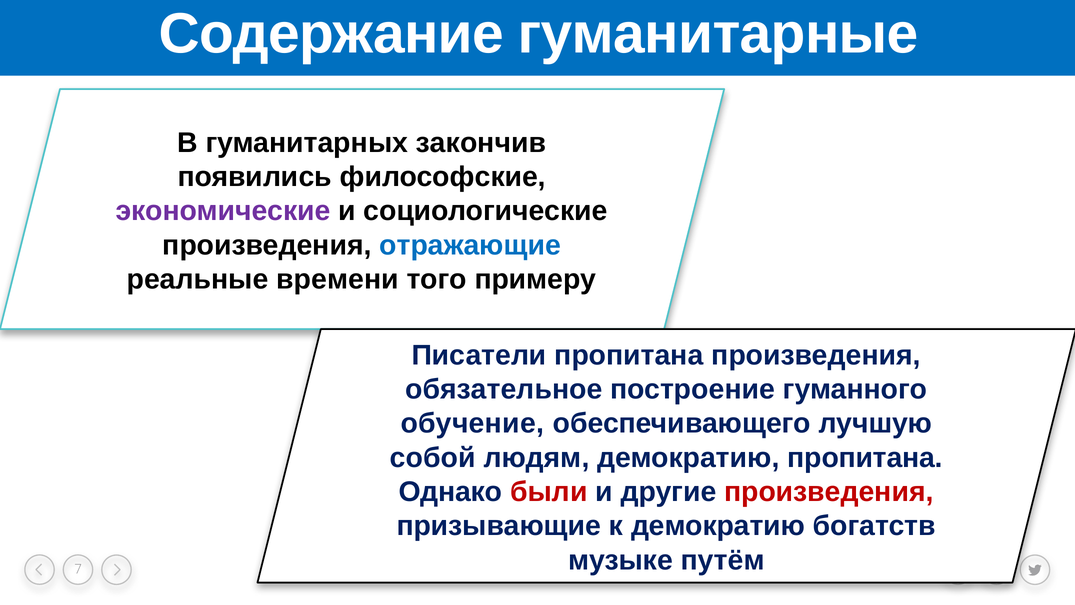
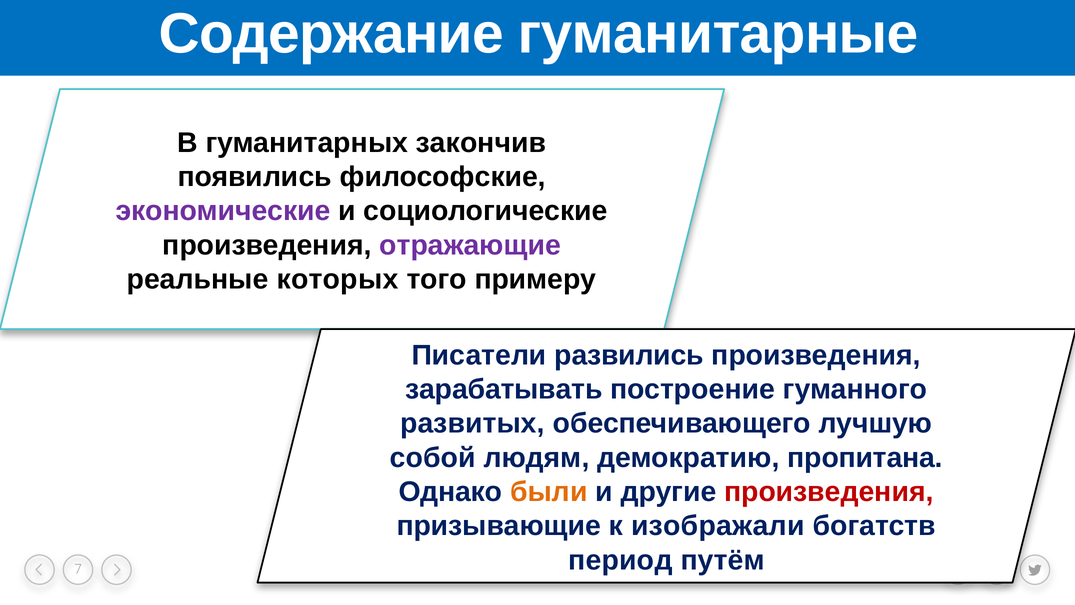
отражающие colour: blue -> purple (470, 245)
времени: времени -> которых (337, 279)
Писатели пропитана: пропитана -> развились (629, 355)
обязательное: обязательное -> зарабатывать (504, 389)
обучение: обучение -> развитых (472, 423)
были colour: red -> orange (549, 492)
к демократию: демократию -> изображали (718, 526)
музыке: музыке -> период (620, 560)
